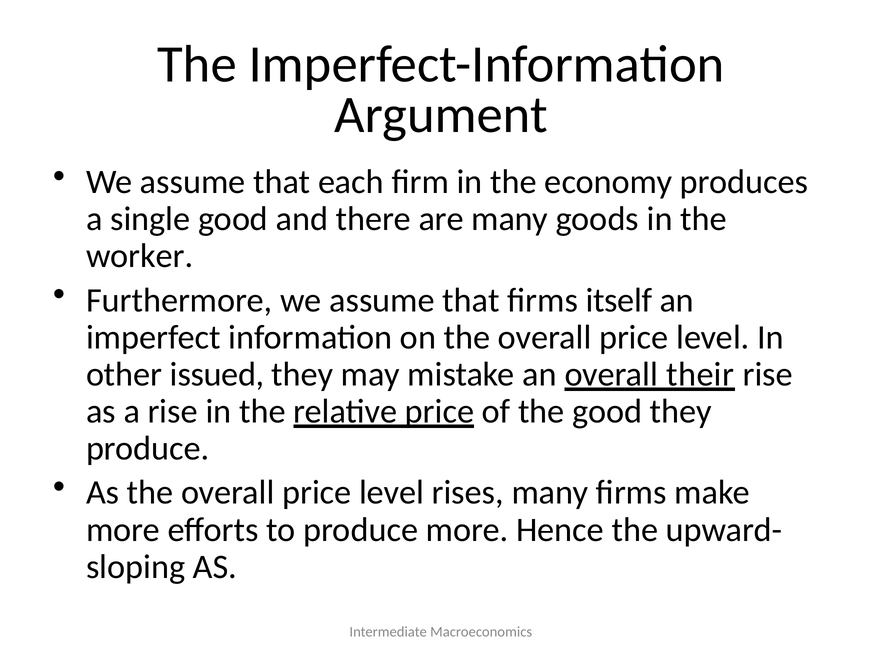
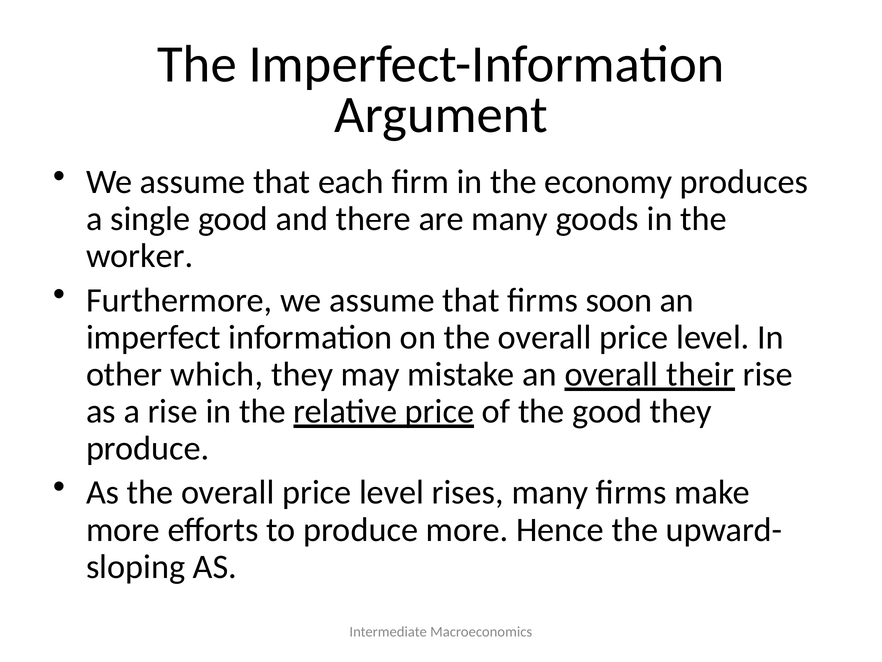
itself: itself -> soon (619, 300)
issued: issued -> which (217, 374)
